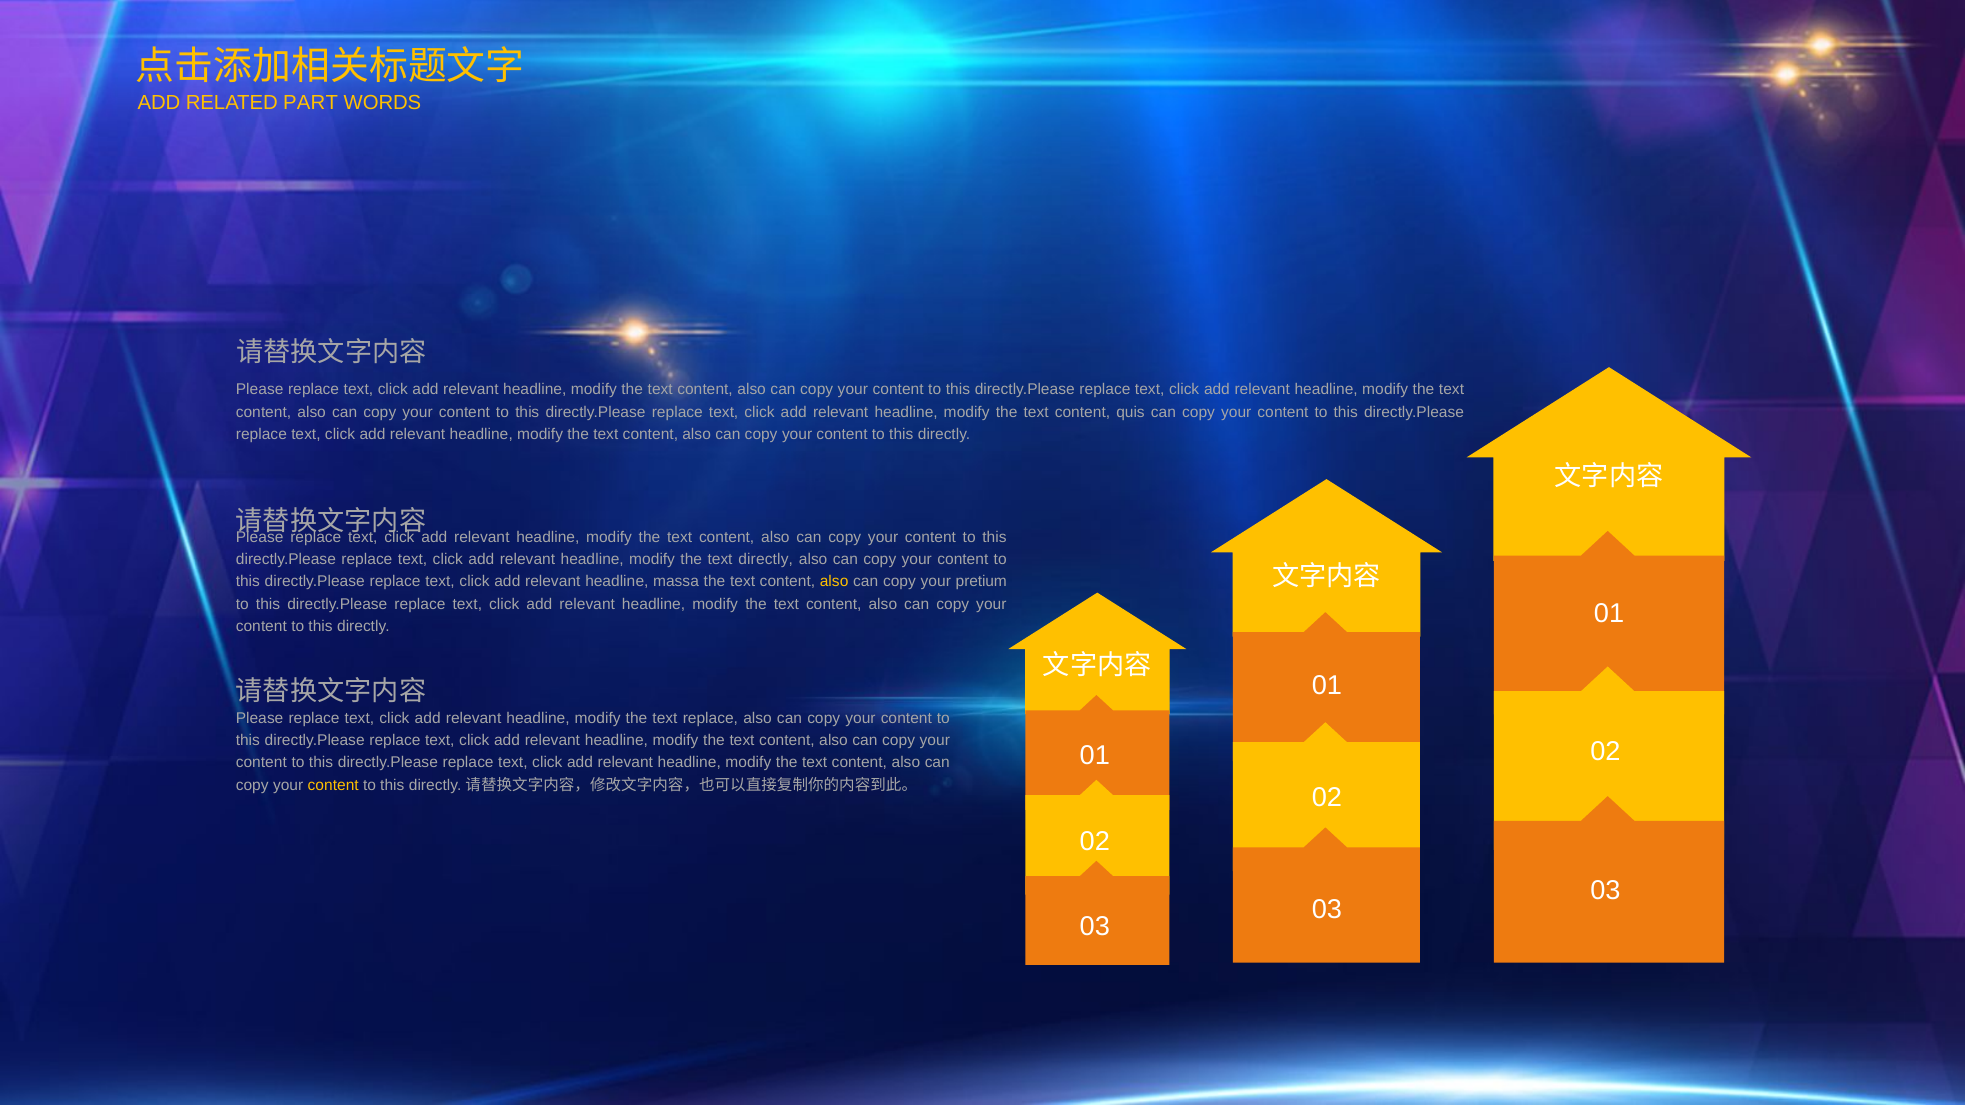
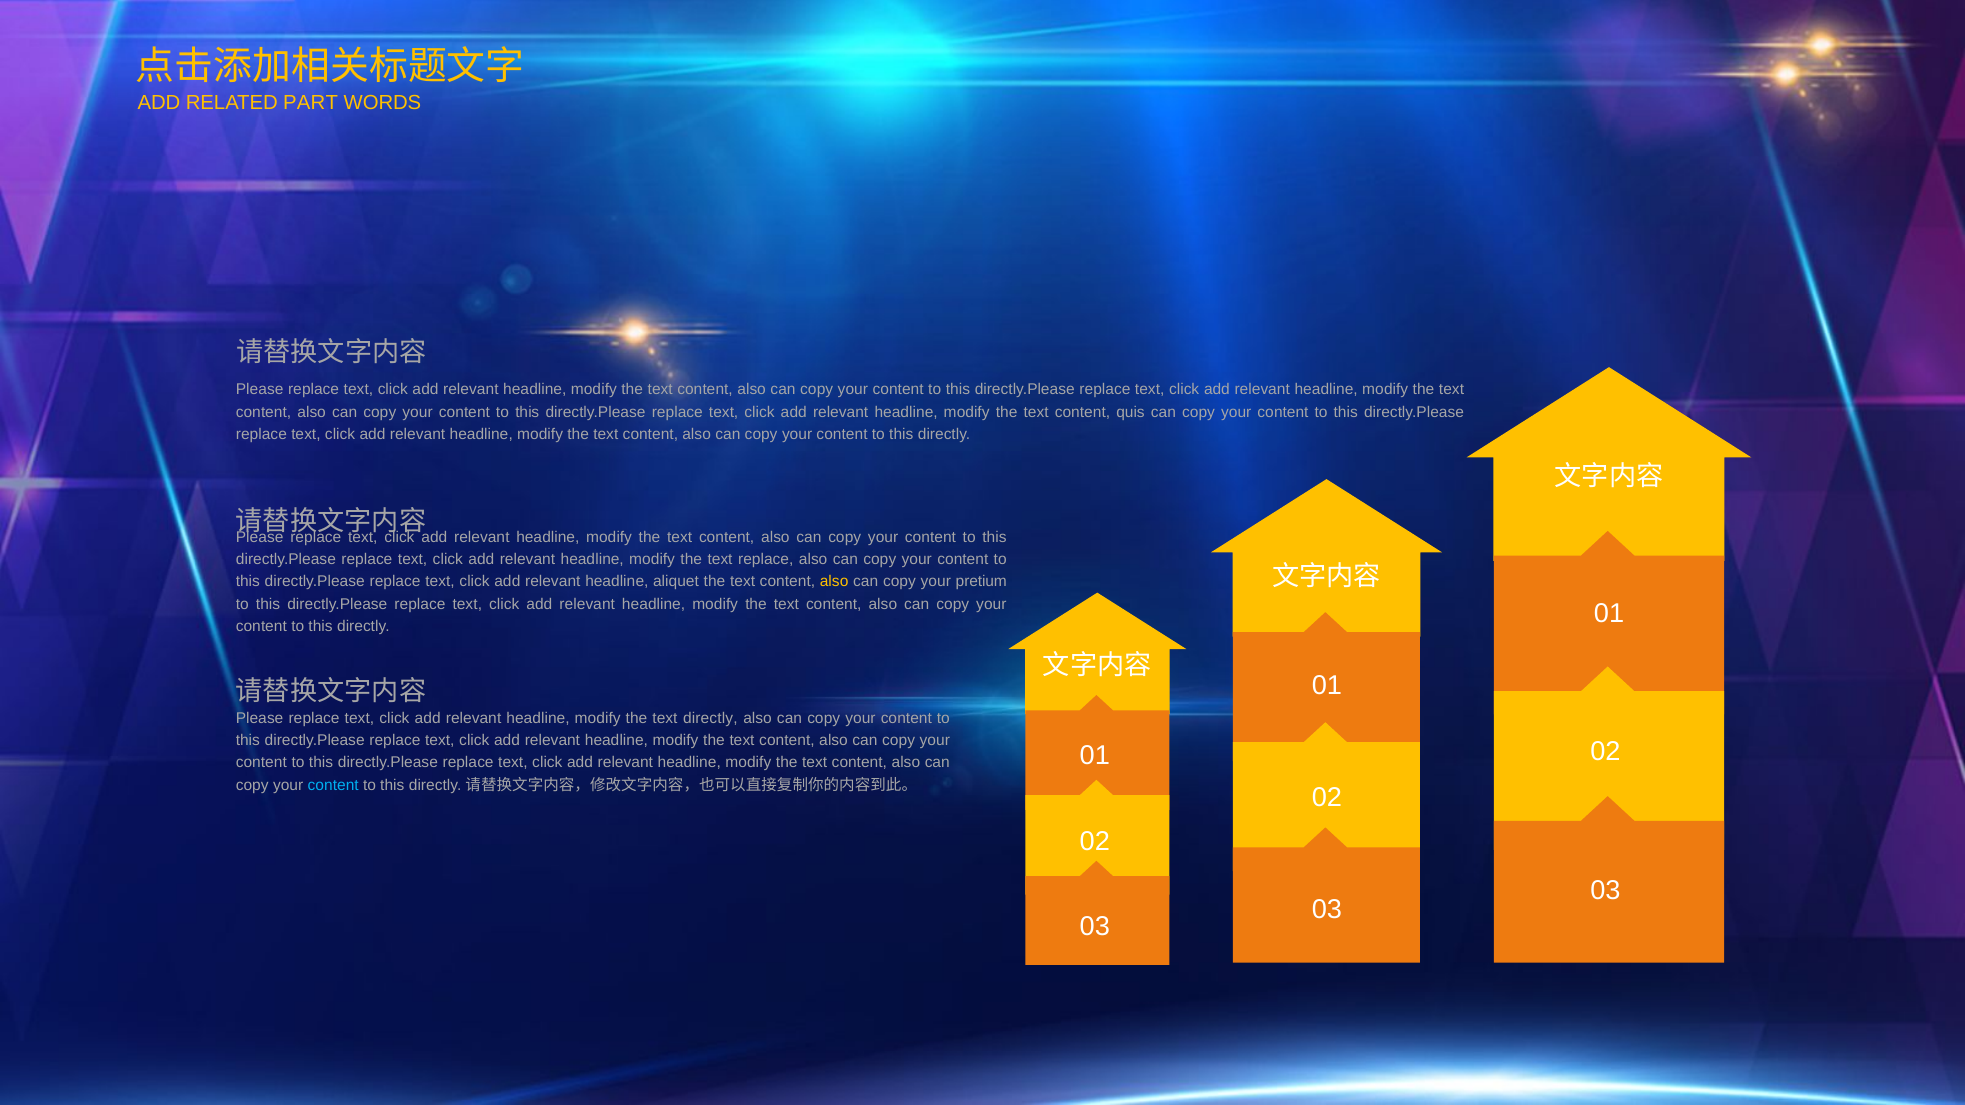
text directly: directly -> replace (766, 560)
massa: massa -> aliquet (676, 582)
text replace: replace -> directly (710, 718)
content colour: yellow -> light blue (333, 785)
